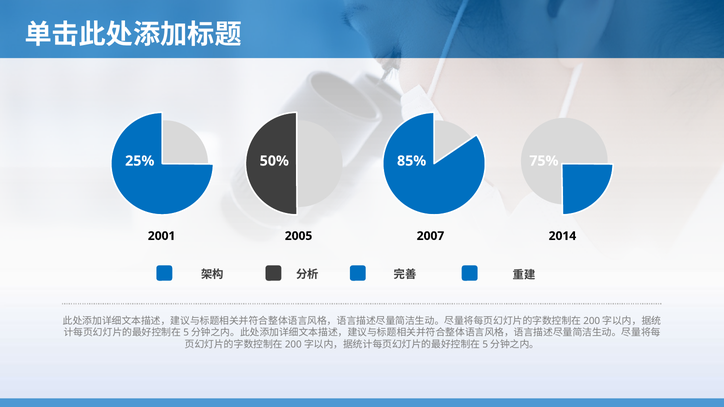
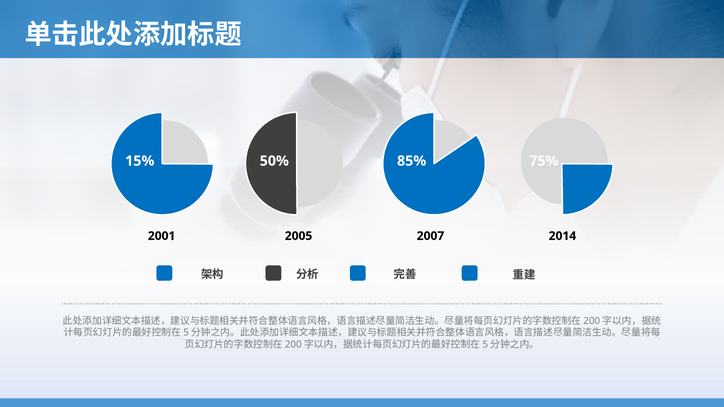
25%: 25% -> 15% (140, 161)
